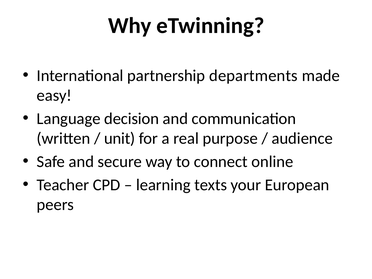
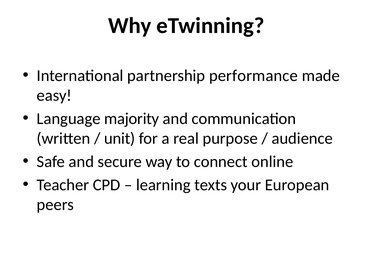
departments: departments -> performance (253, 76)
decision: decision -> majority (132, 119)
